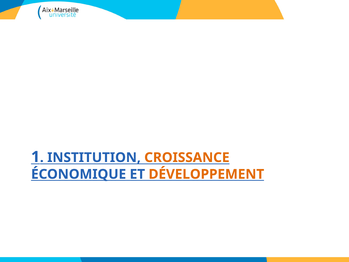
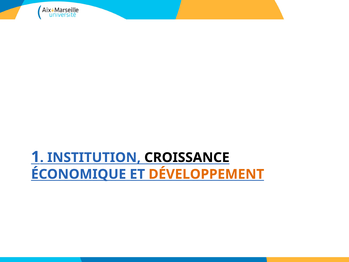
CROISSANCE colour: orange -> black (187, 157)
